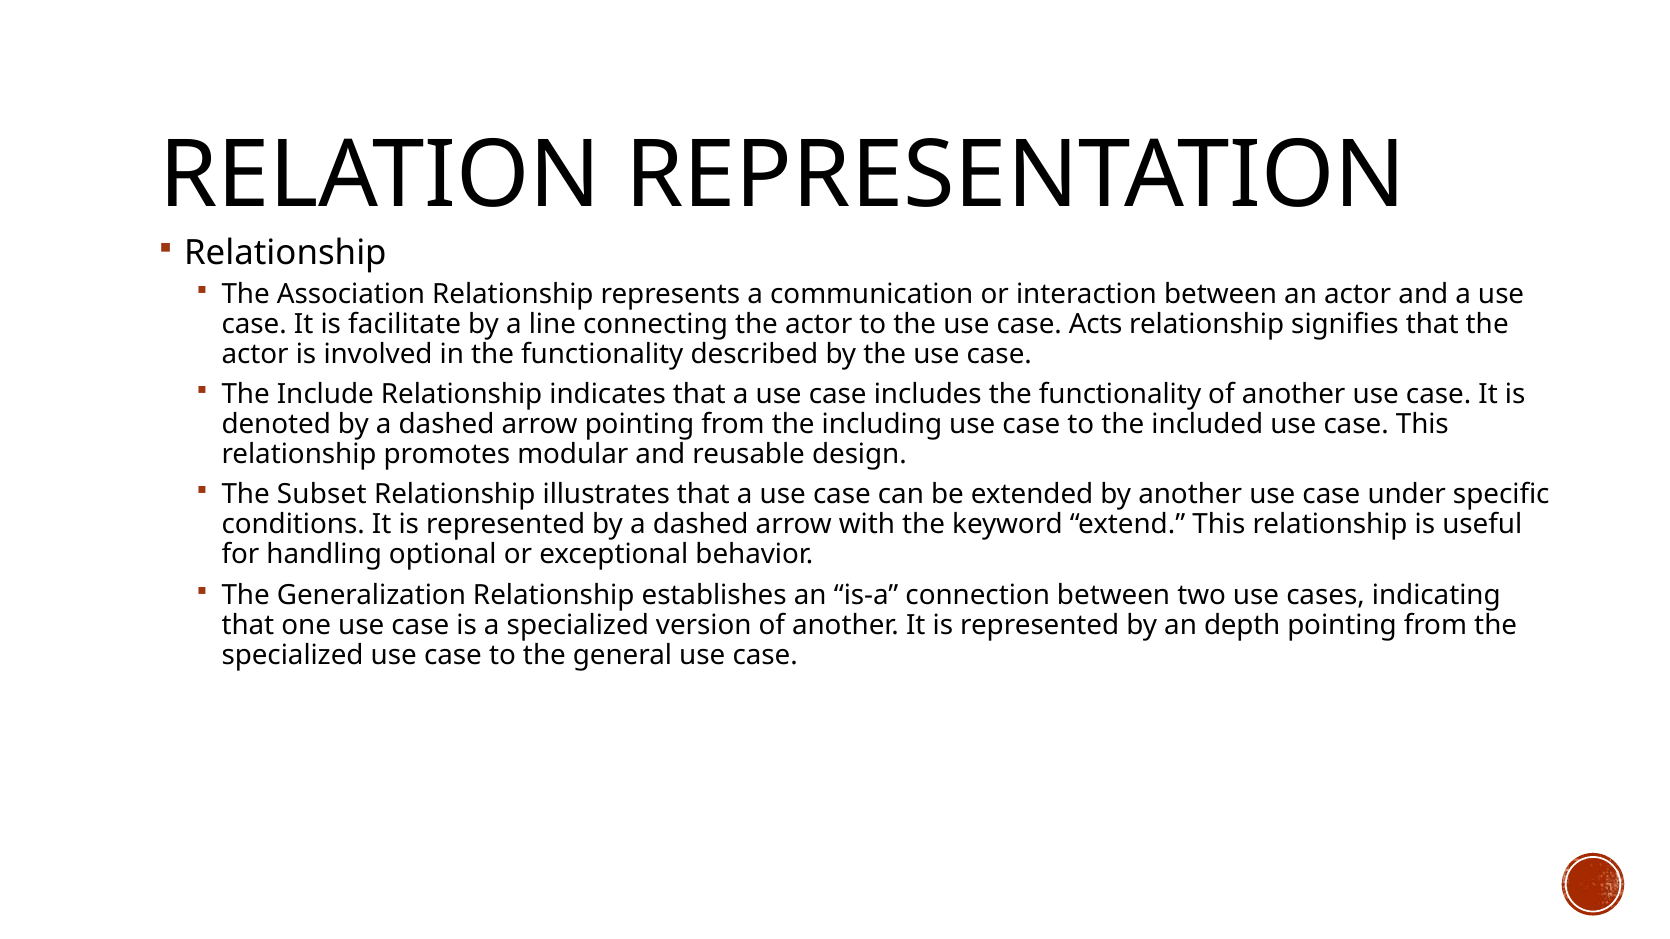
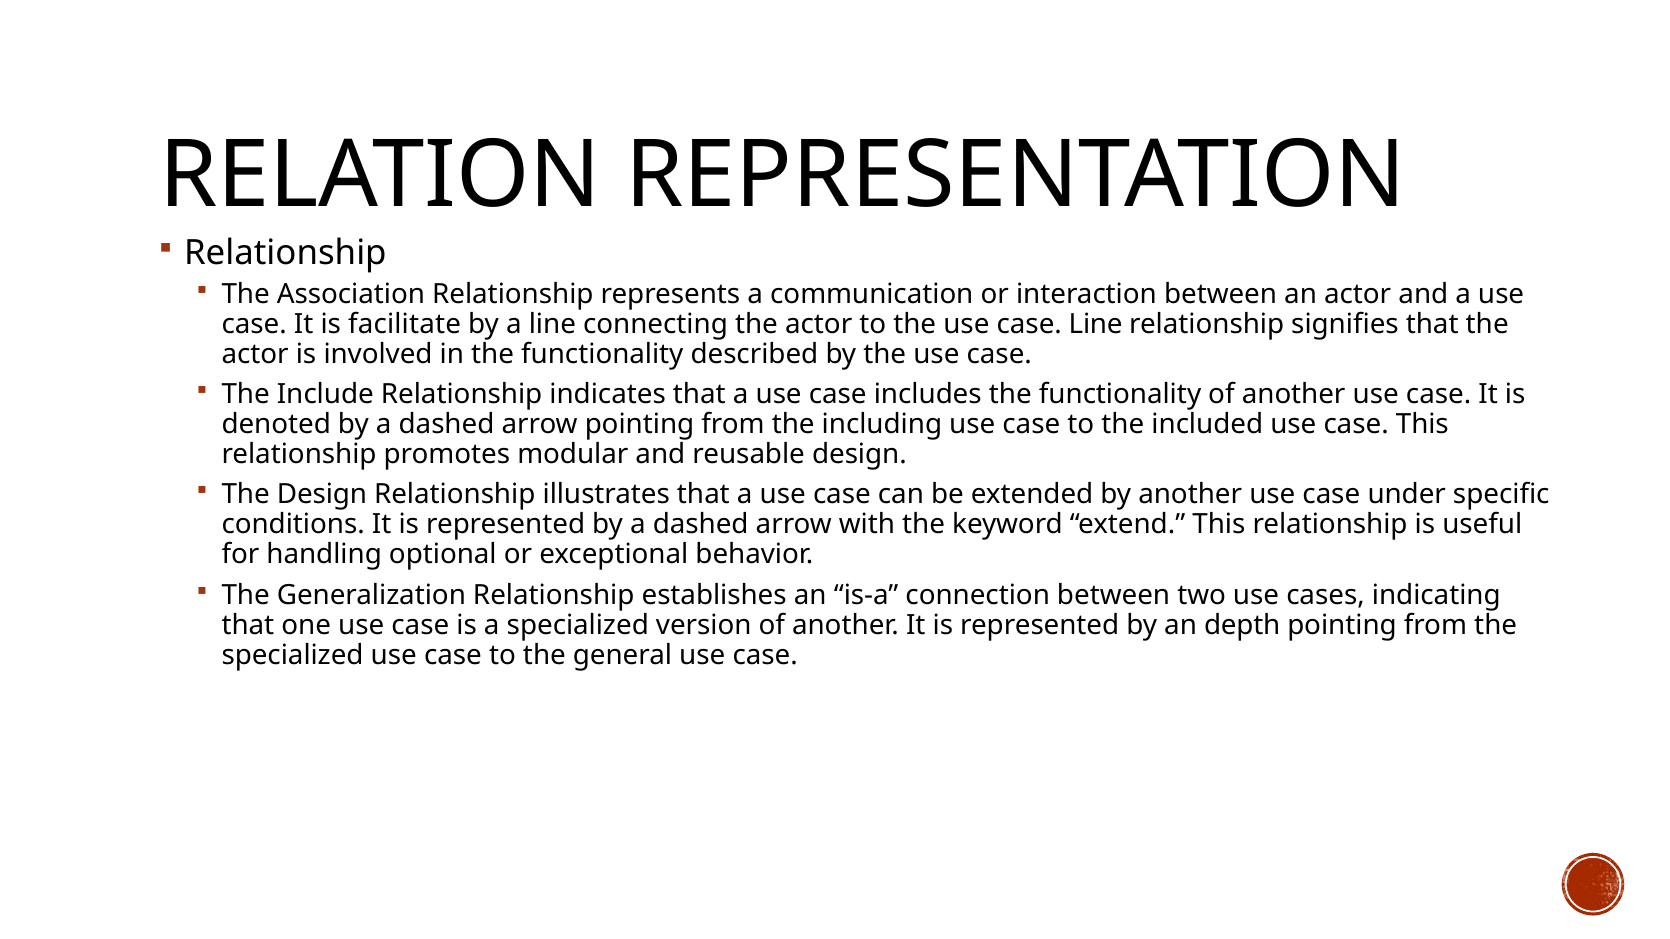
case Acts: Acts -> Line (1096, 324)
The Subset: Subset -> Design (322, 495)
